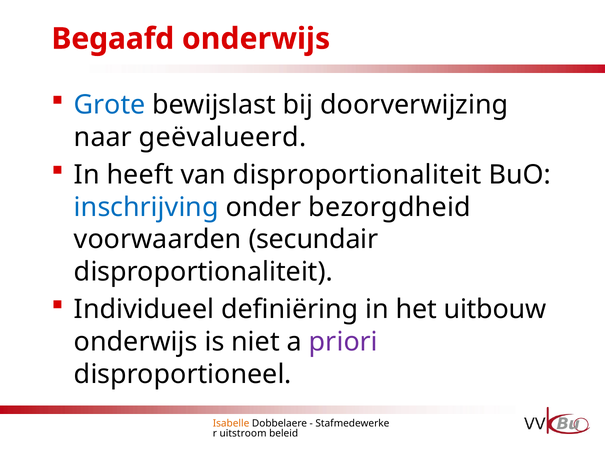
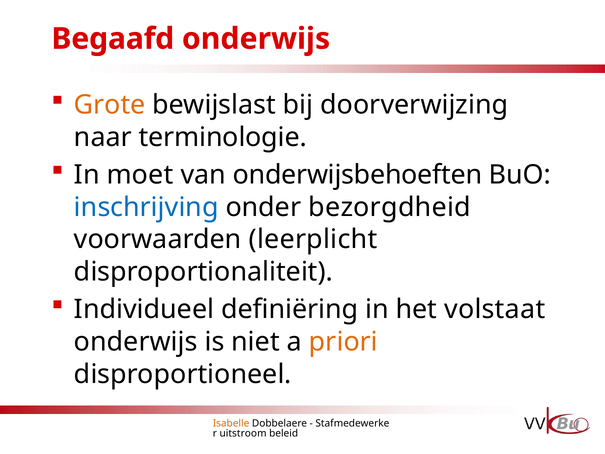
Grote colour: blue -> orange (110, 105)
geëvalueerd: geëvalueerd -> terminologie (223, 137)
heeft: heeft -> moet (140, 175)
van disproportionaliteit: disproportionaliteit -> onderwijsbehoeften (357, 175)
secundair: secundair -> leerplicht (313, 239)
uitbouw: uitbouw -> volstaat (495, 309)
priori colour: purple -> orange (343, 342)
